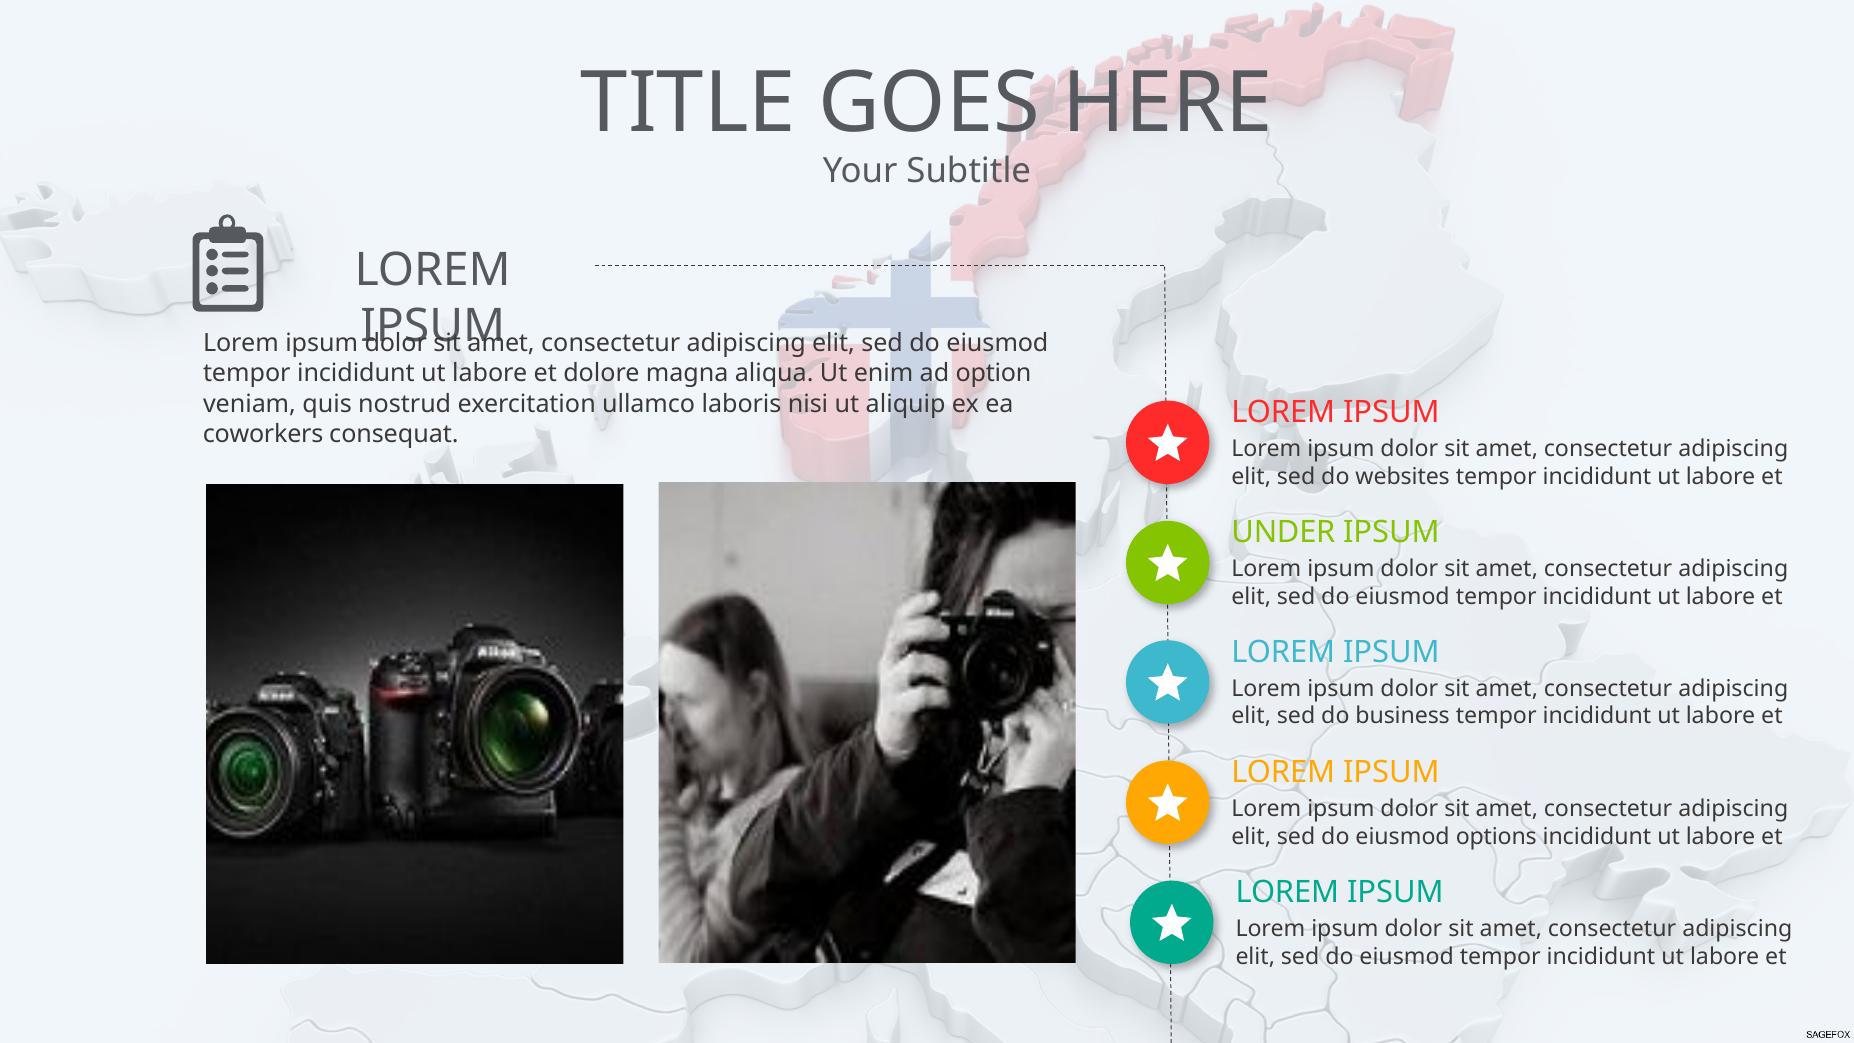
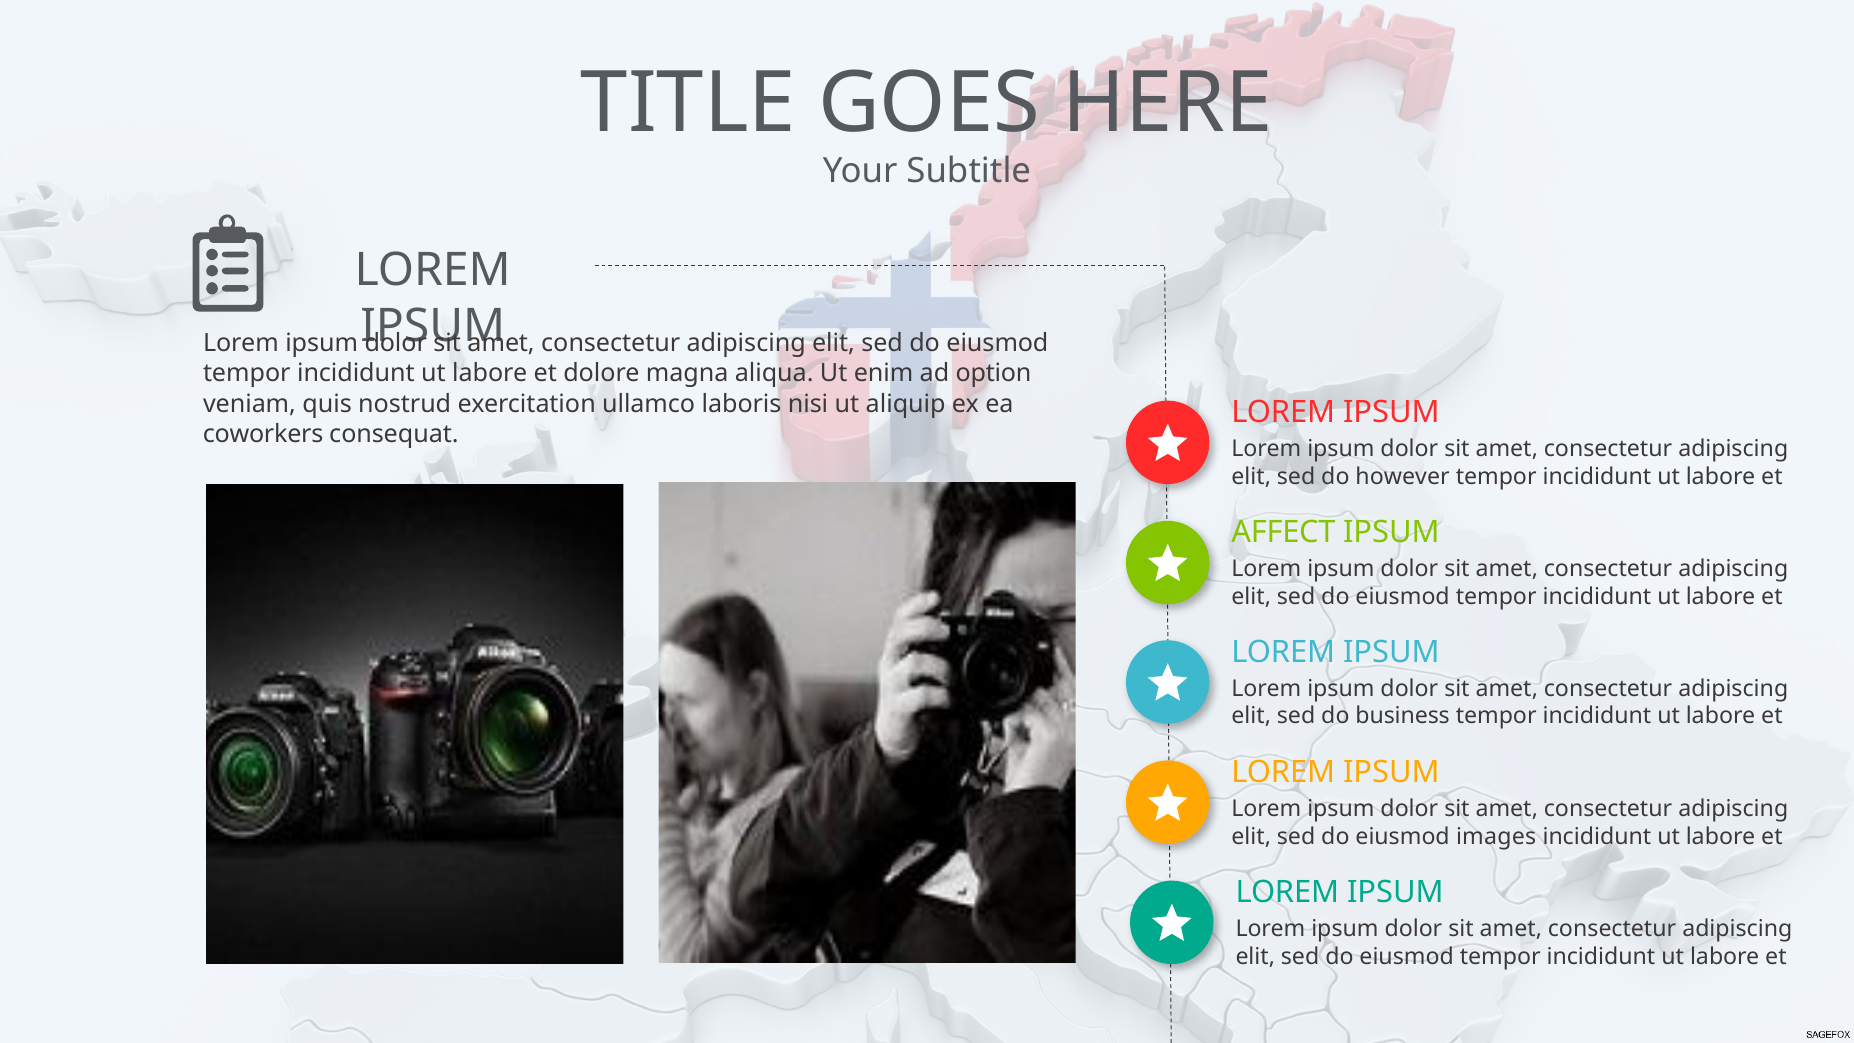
websites: websites -> however (1403, 477)
UNDER: UNDER -> AFFECT (1283, 532)
options: options -> images (1496, 836)
